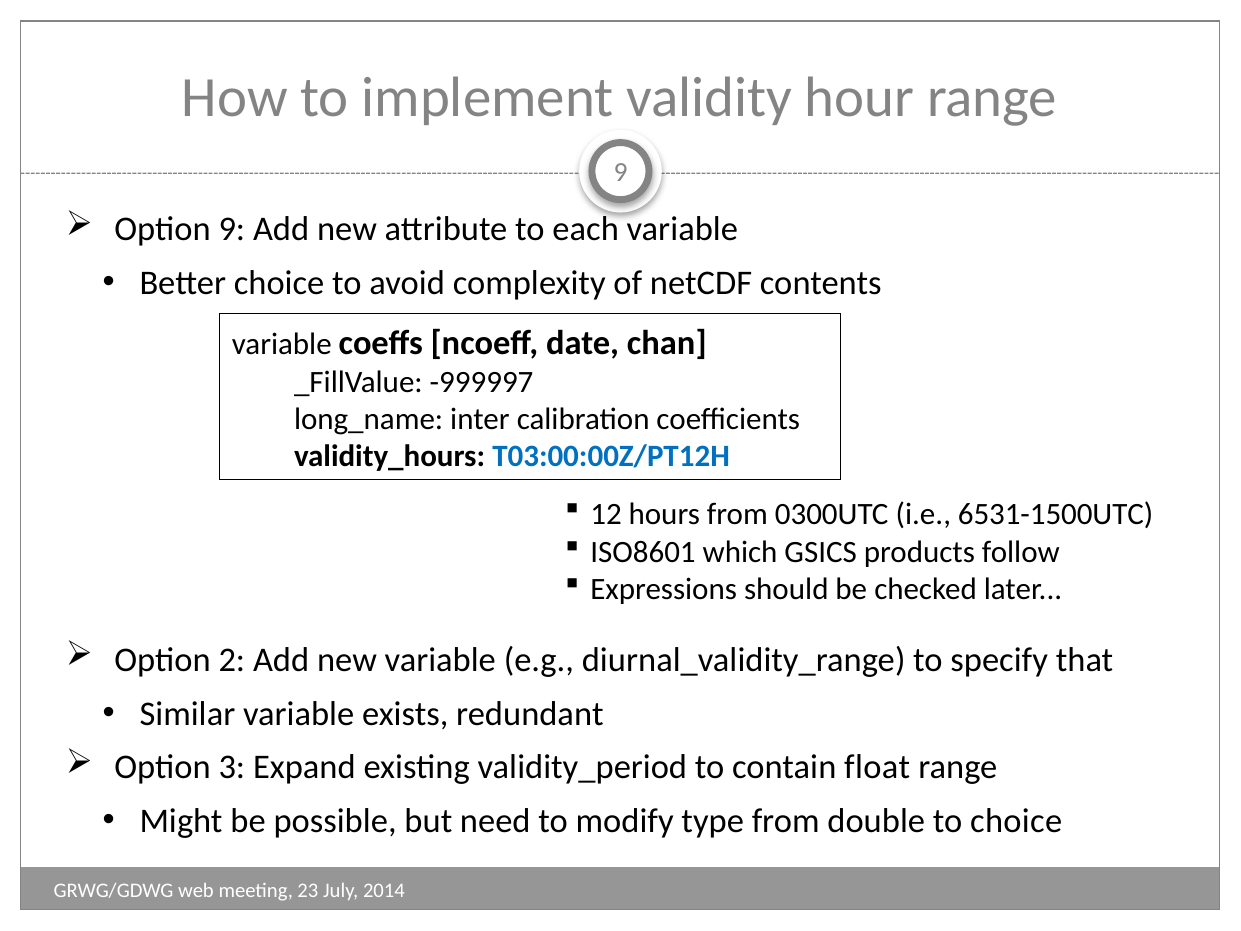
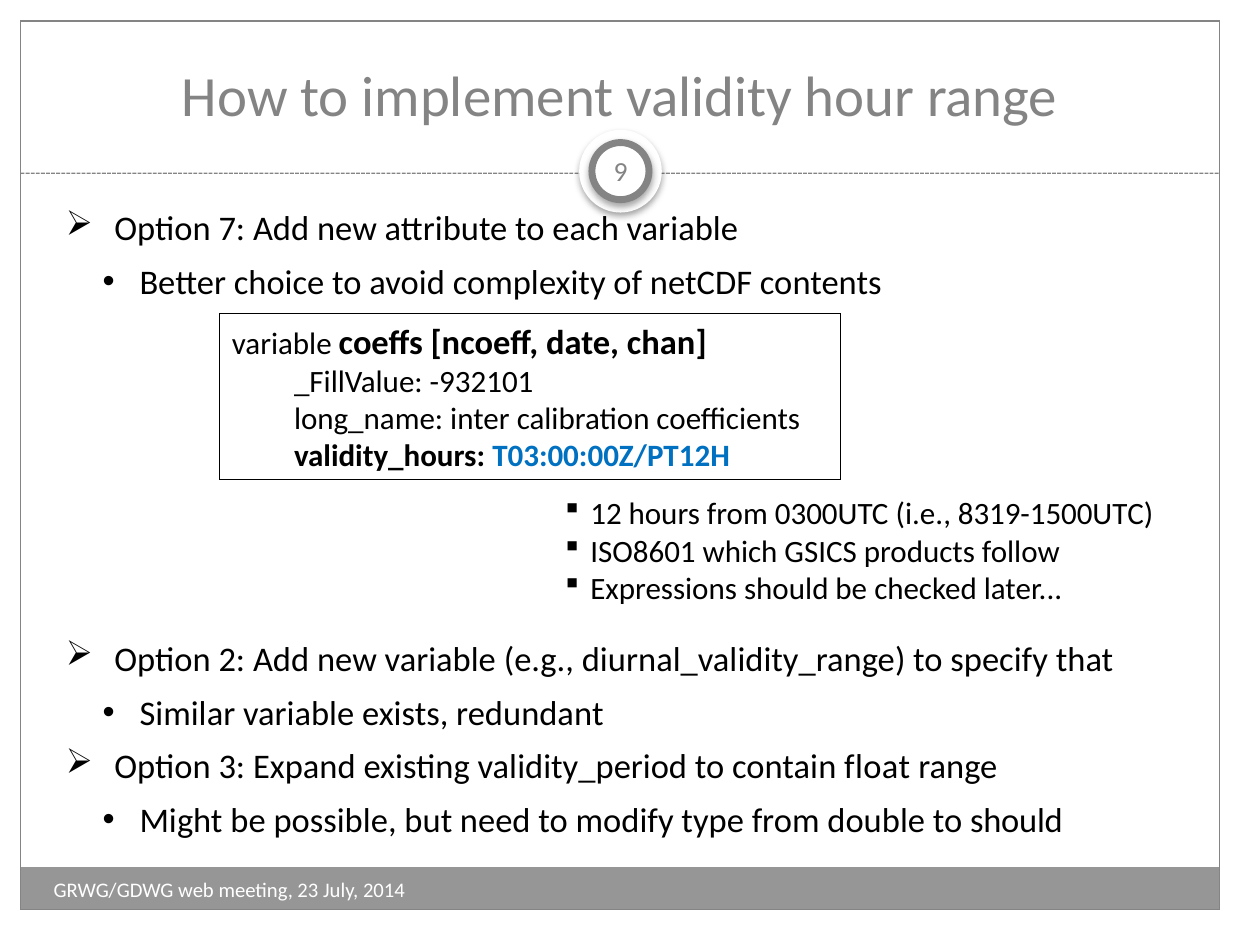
Option 9: 9 -> 7 (232, 229)
-999997: -999997 -> -932101 (482, 382)
6531-1500UTC: 6531-1500UTC -> 8319-1500UTC (1056, 514)
to choice: choice -> should (1016, 821)
